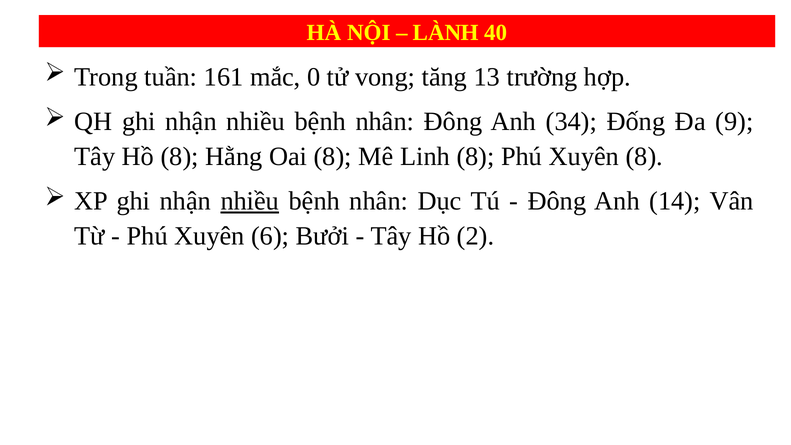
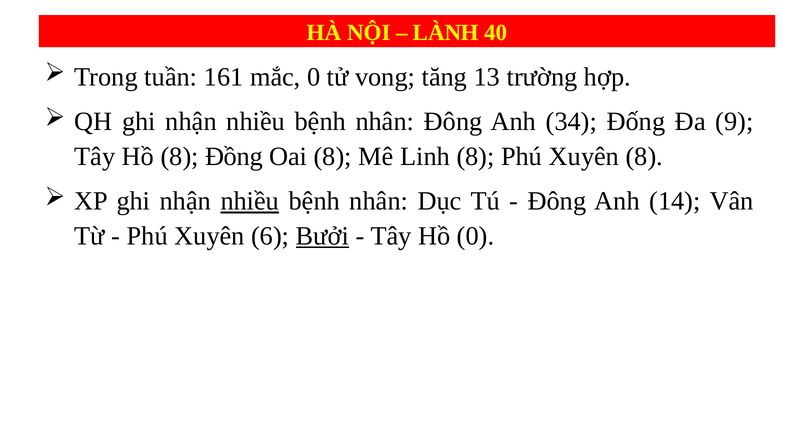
Hằng: Hằng -> Đồng (234, 156)
Bưởi underline: none -> present (322, 236)
Hồ 2: 2 -> 0 (476, 236)
